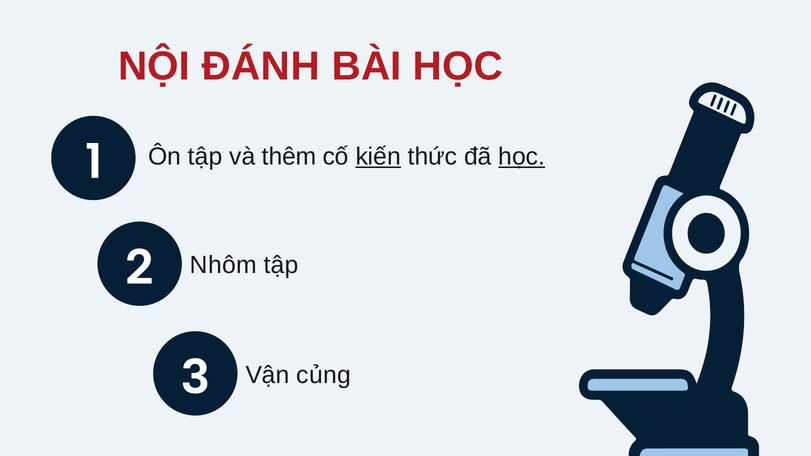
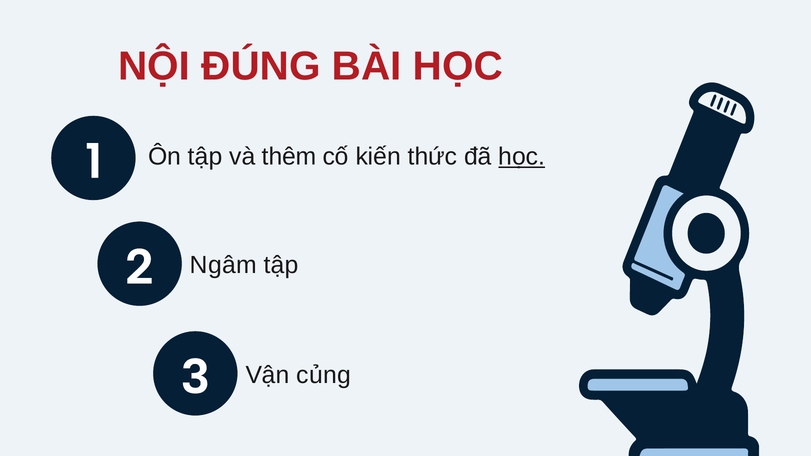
ĐÁNH: ĐÁNH -> ĐÚNG (261, 67)
kiến underline: present -> none (378, 157)
Nhôm: Nhôm -> Ngâm (223, 265)
